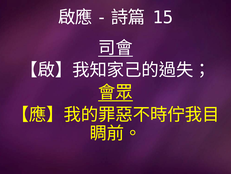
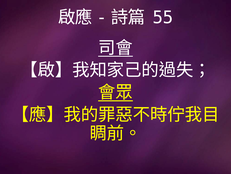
15: 15 -> 55 (163, 17)
